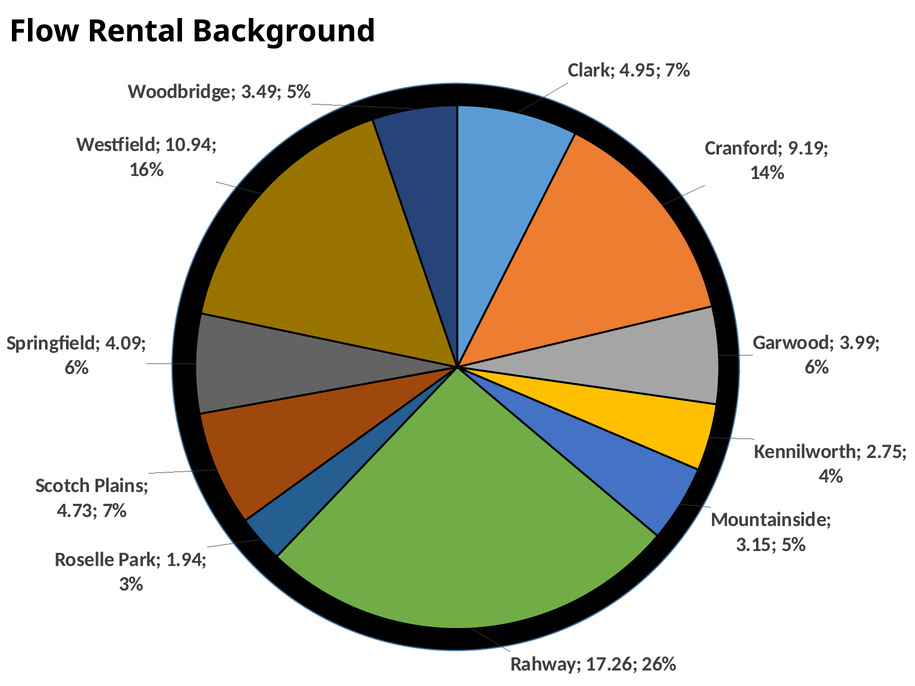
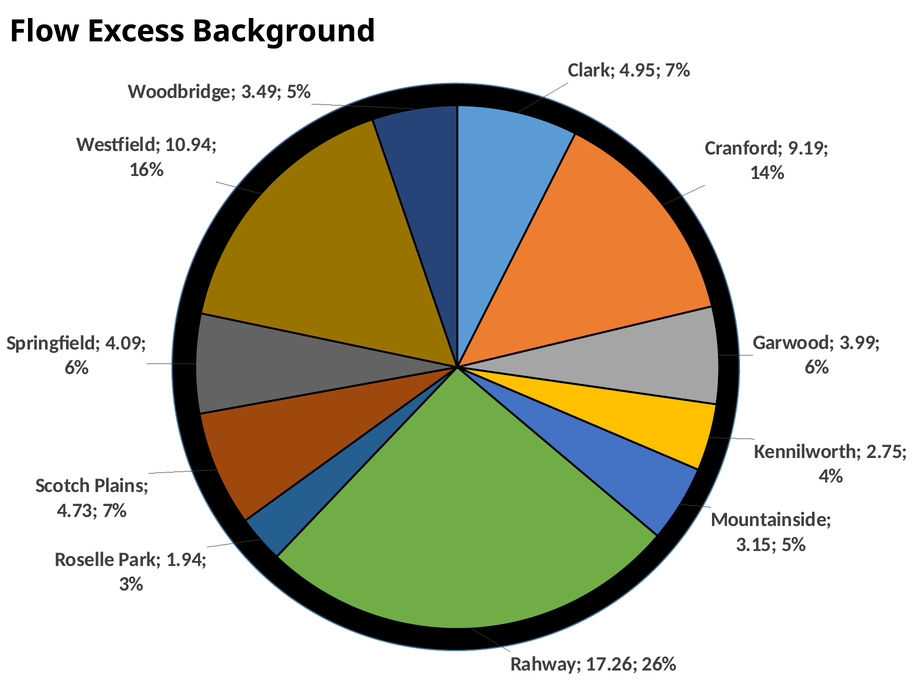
Rental: Rental -> Excess (136, 31)
